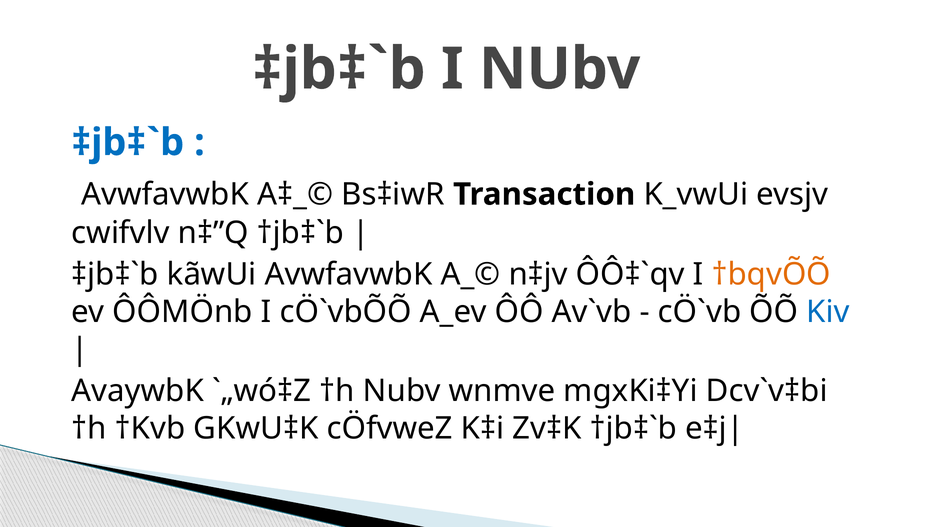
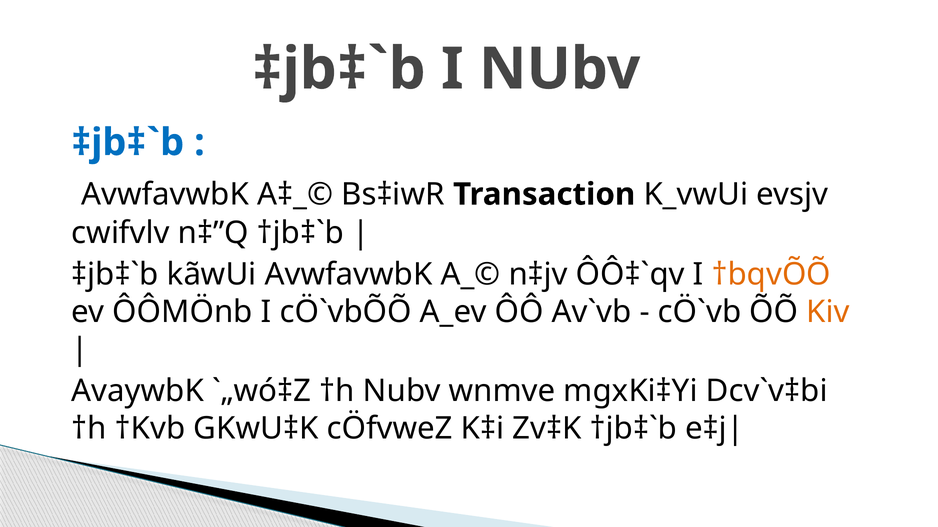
Kiv colour: blue -> orange (828, 312)
